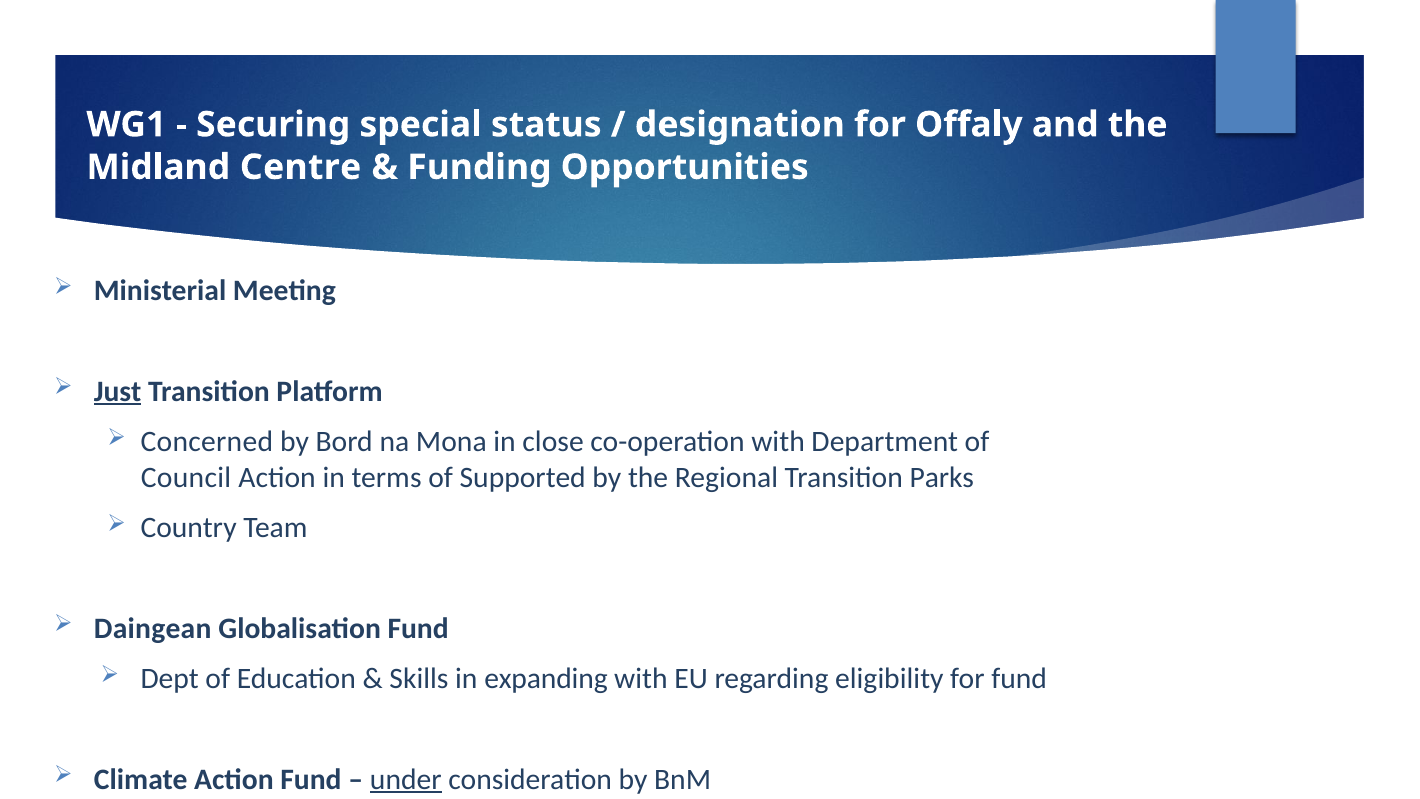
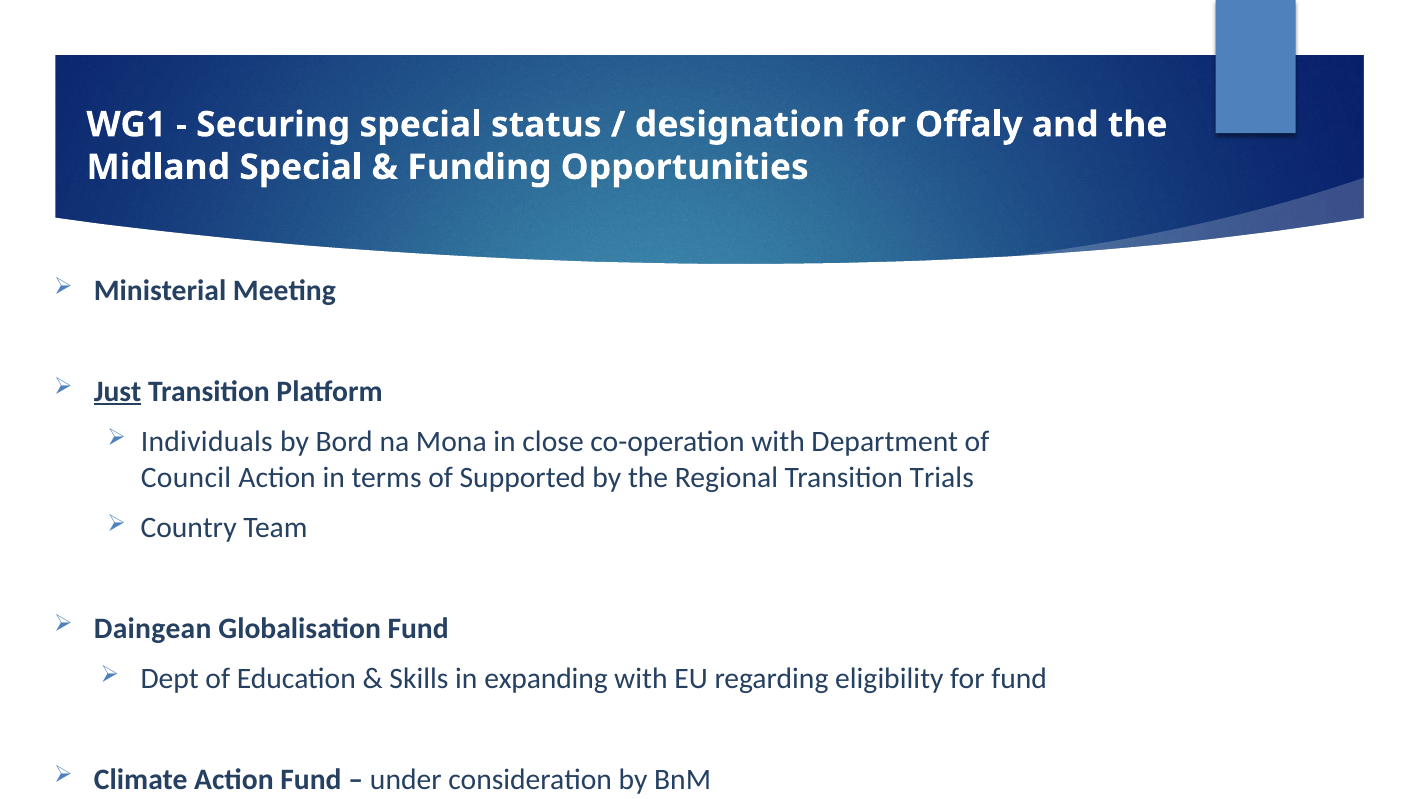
Midland Centre: Centre -> Special (301, 167)
Concerned: Concerned -> Individuals (207, 442)
Parks: Parks -> Trials (942, 477)
under underline: present -> none (406, 779)
